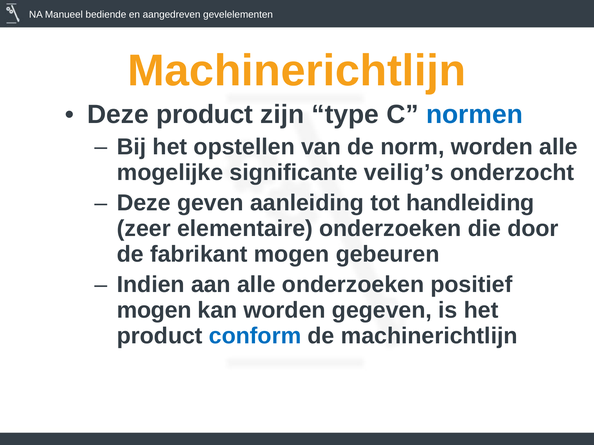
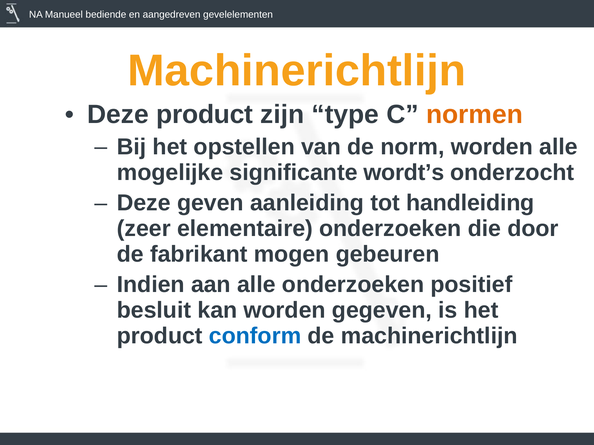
normen colour: blue -> orange (474, 115)
veilig’s: veilig’s -> wordt’s (404, 173)
mogen: mogen -> besluit (154, 311)
